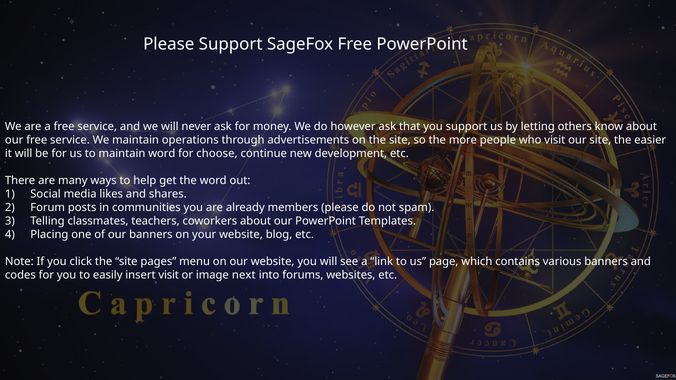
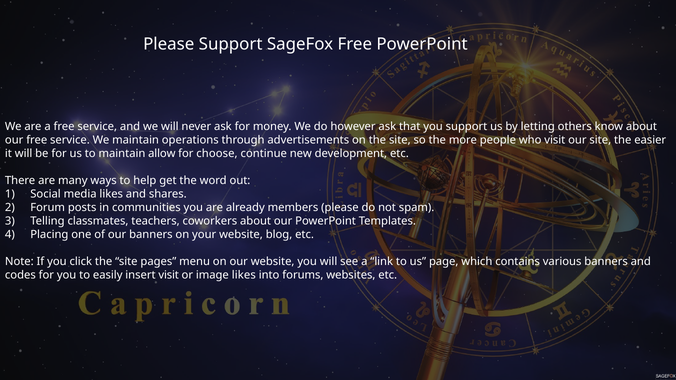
maintain word: word -> allow (162, 154)
image next: next -> likes (244, 275)
